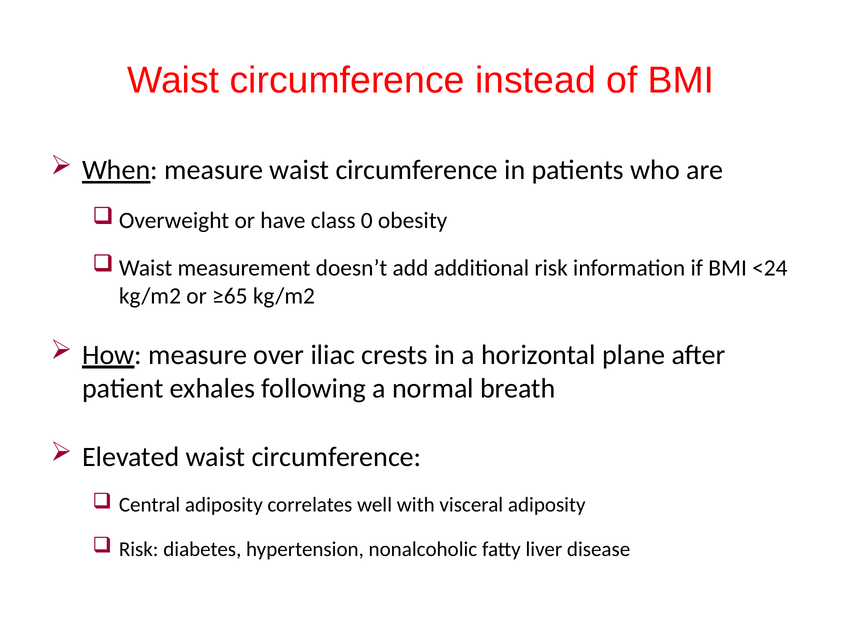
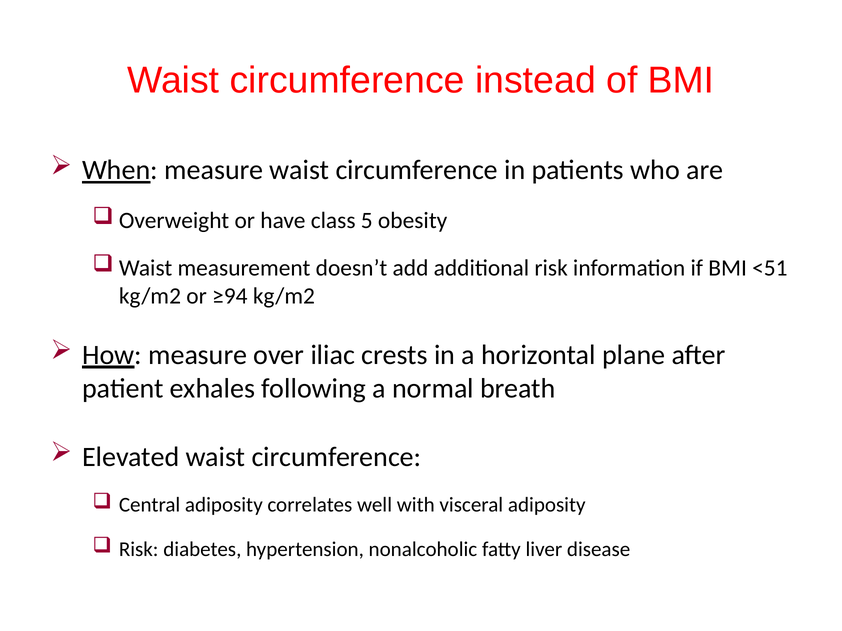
0: 0 -> 5 (367, 221)
<24: <24 -> <51 (770, 268)
≥65: ≥65 -> ≥94 (230, 296)
